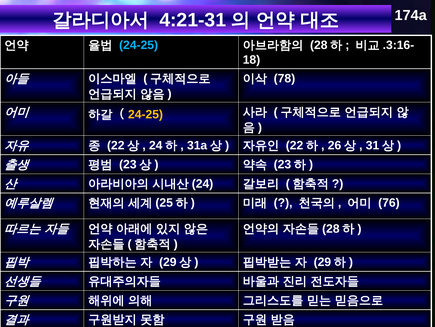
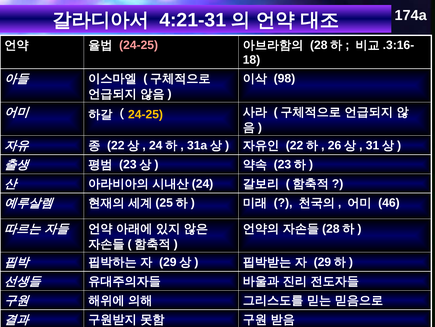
24-25 colour: light blue -> pink (139, 45)
78: 78 -> 98 (284, 78)
76: 76 -> 46 (389, 202)
